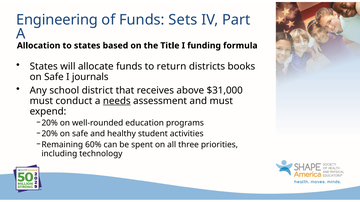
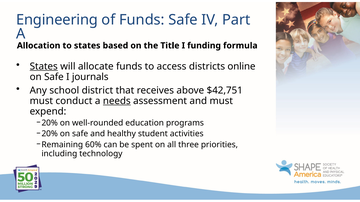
Funds Sets: Sets -> Safe (183, 20)
States underline: none -> present (44, 66)
return: return -> access (172, 66)
books: books -> online (241, 66)
$31,000: $31,000 -> $42,751 (225, 91)
